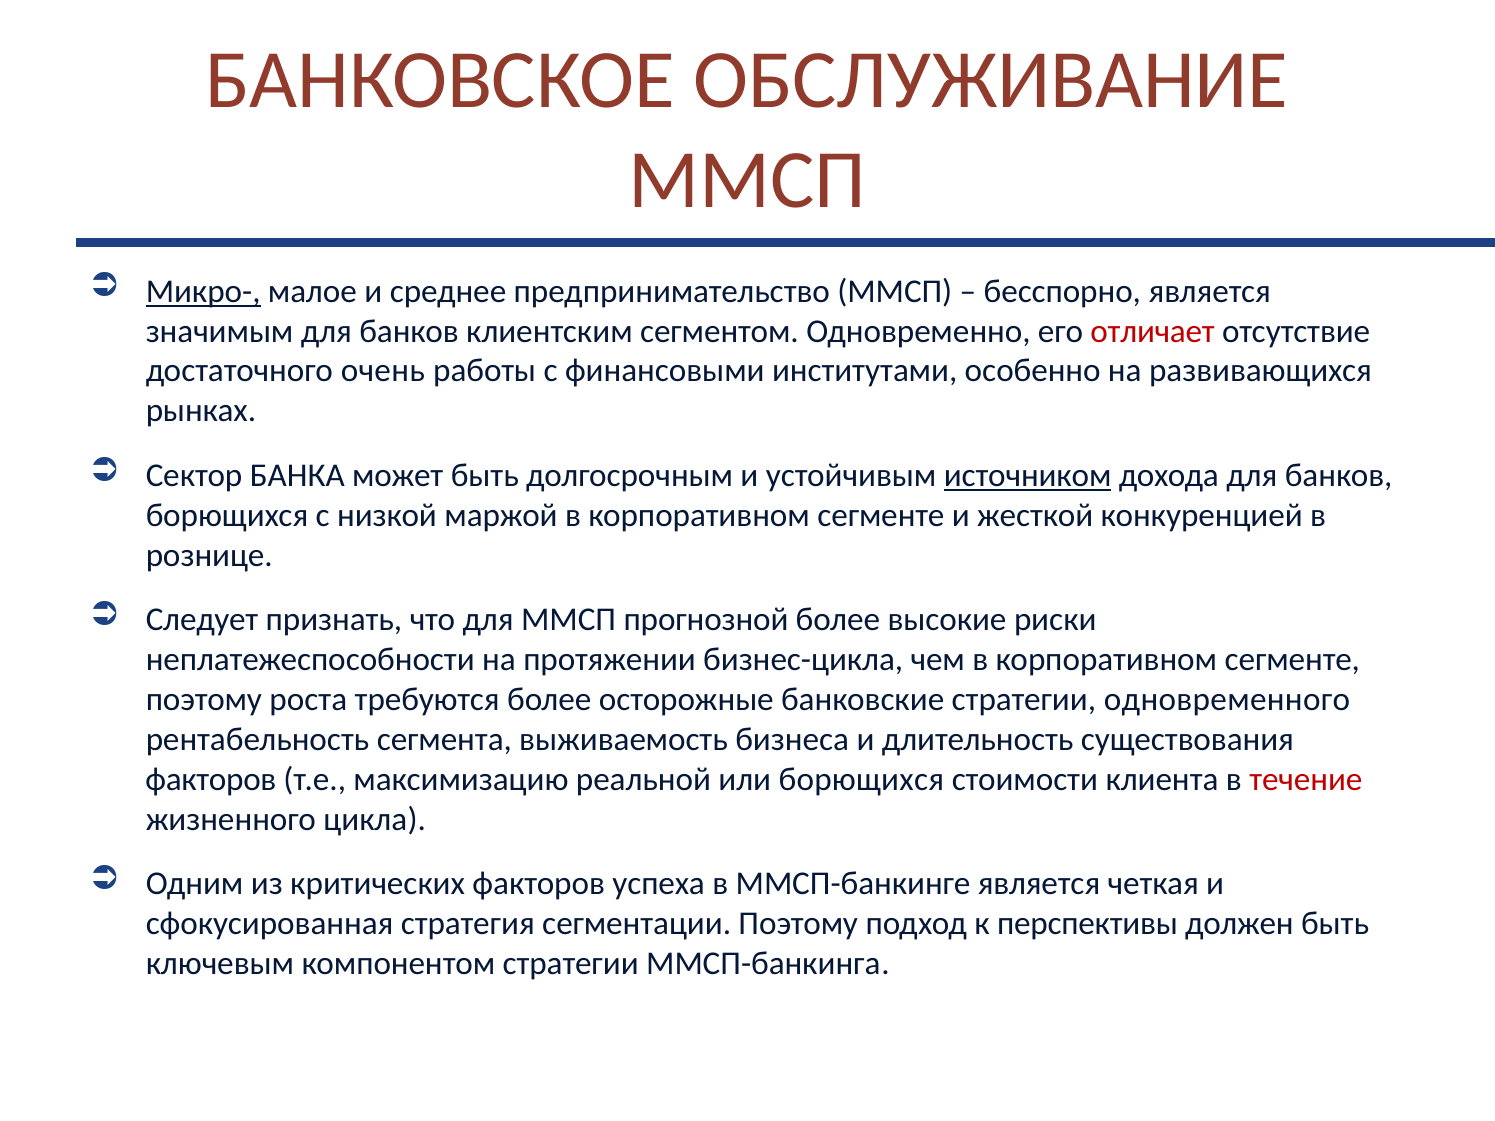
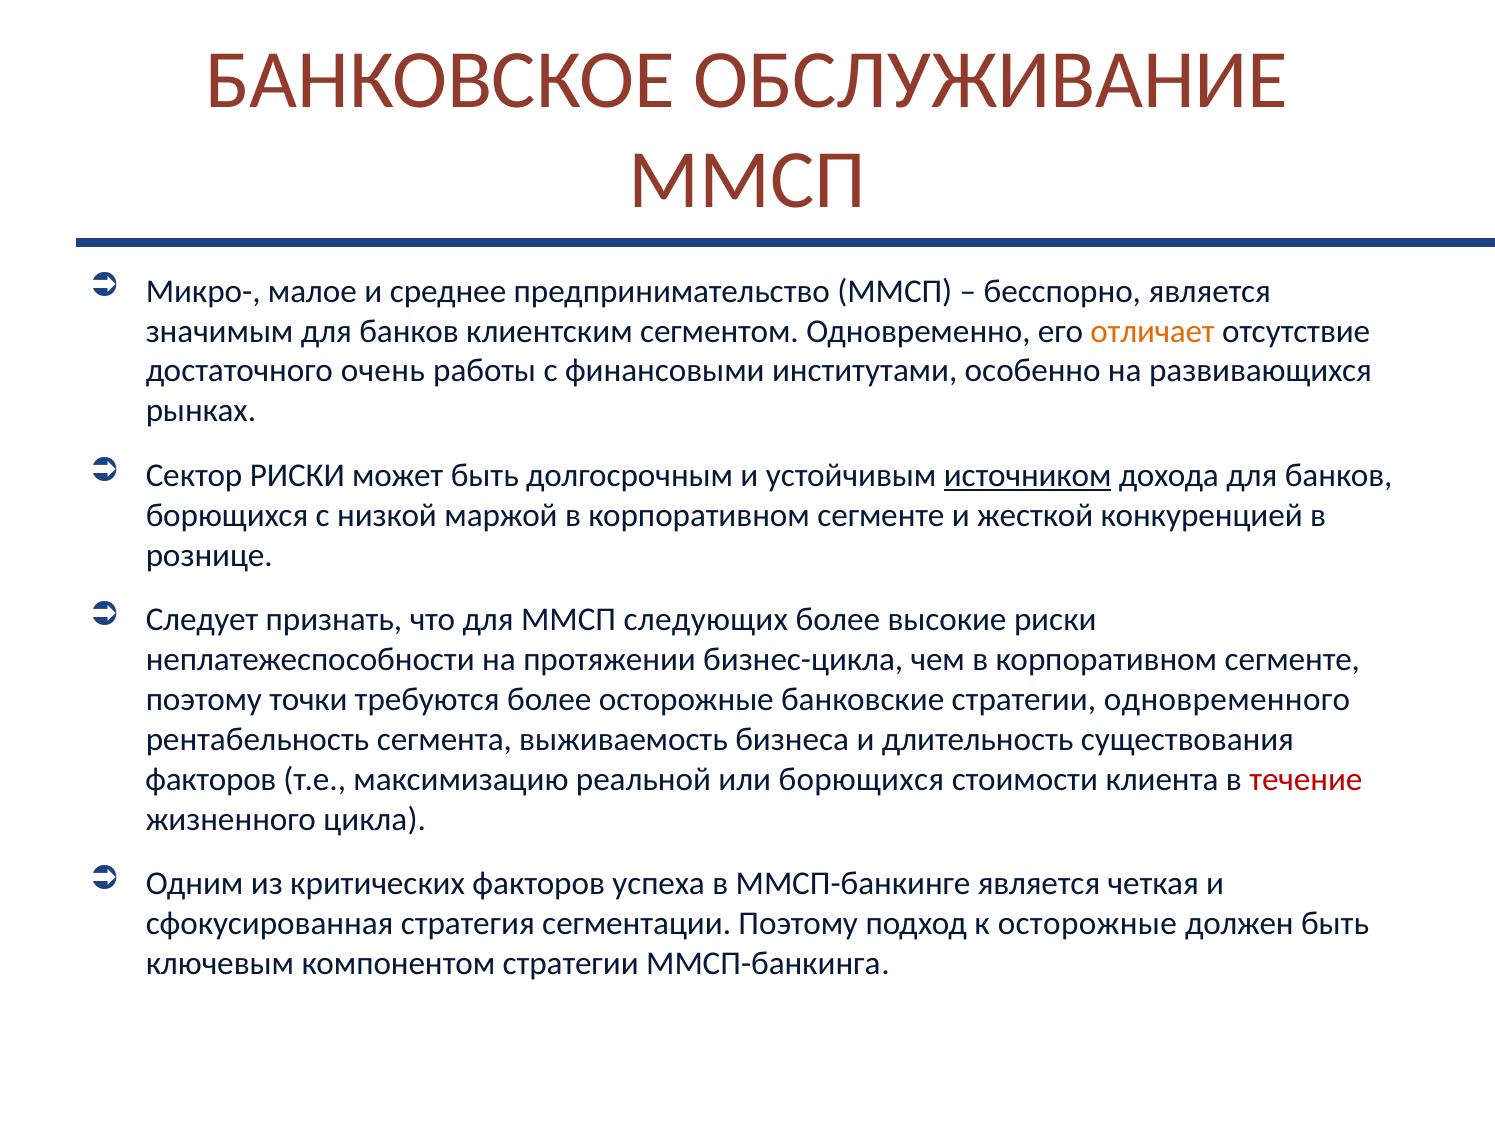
Микро- underline: present -> none (203, 291)
отличает colour: red -> orange (1153, 331)
Сектор БАНКА: БАНКА -> РИСКИ (297, 476)
прогнозной: прогнозной -> следующих (706, 620)
роста: роста -> точки (308, 700)
к перспективы: перспективы -> осторожные (1087, 924)
